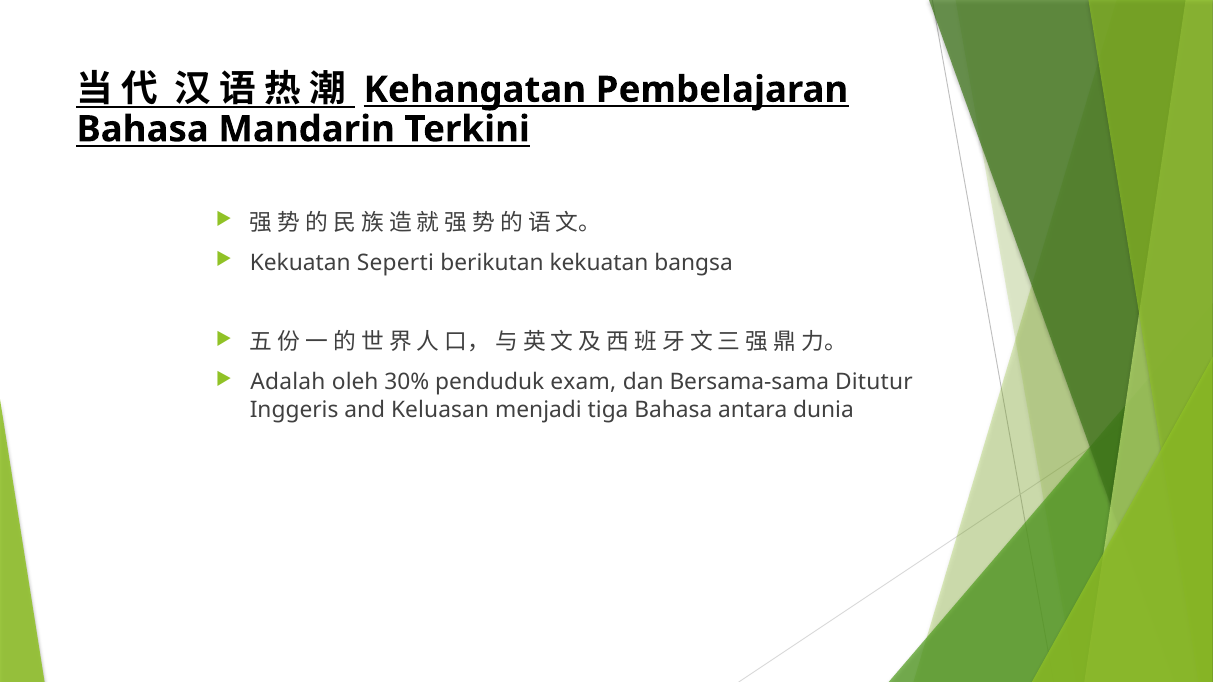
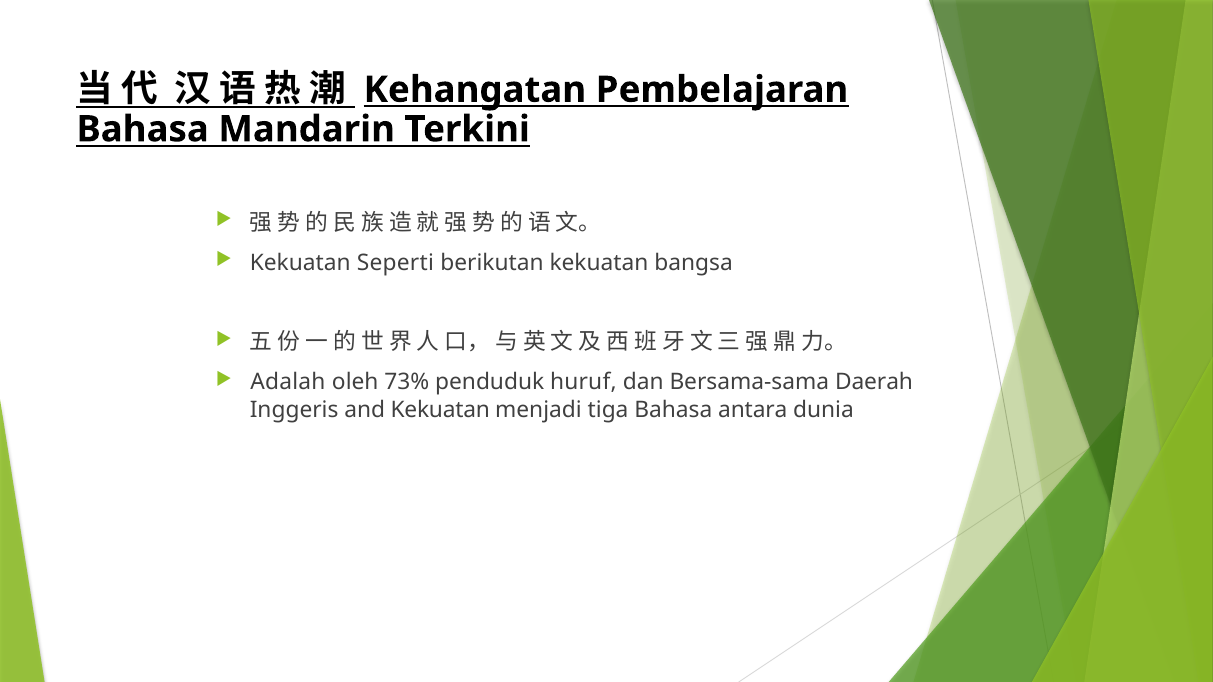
30%: 30% -> 73% (407, 383)
exam: exam -> huruf (583, 383)
Ditutur: Ditutur -> Daerah (874, 383)
and Keluasan: Keluasan -> Kekuatan (440, 410)
